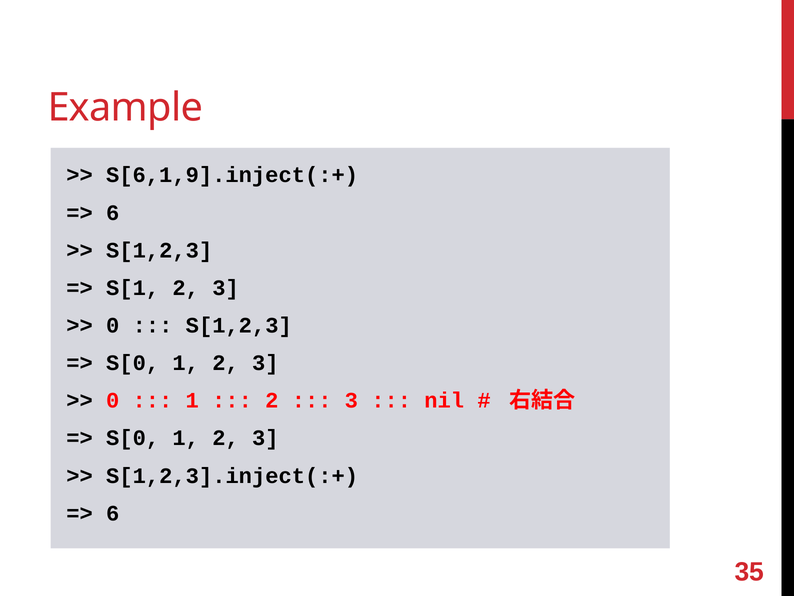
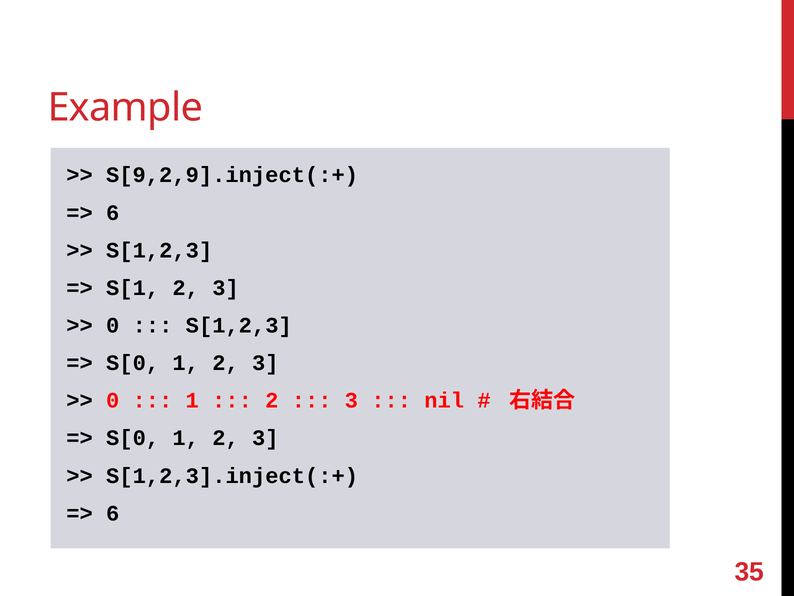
S[6,1,9].inject(:+: S[6,1,9].inject(:+ -> S[9,2,9].inject(:+ (232, 175)
